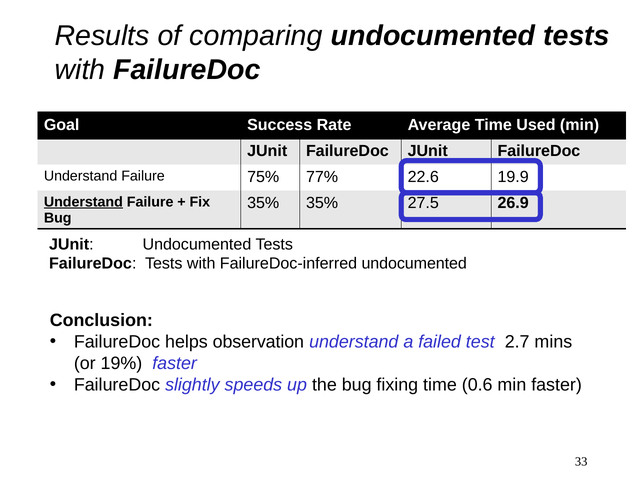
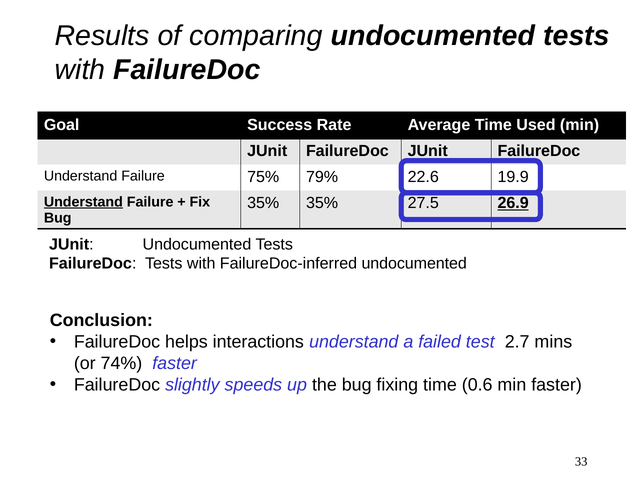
77%: 77% -> 79% (322, 177)
26.9 underline: none -> present (513, 203)
observation: observation -> interactions (258, 341)
19%: 19% -> 74% (121, 363)
